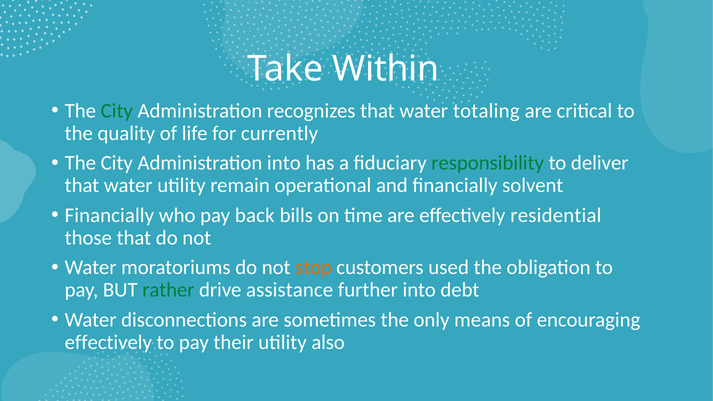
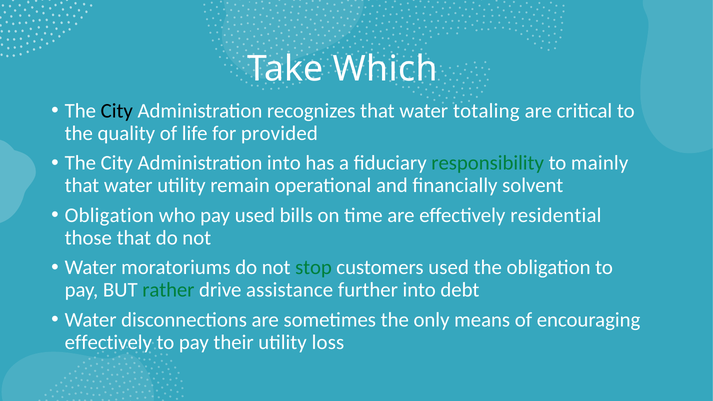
Within: Within -> Which (385, 69)
City colour: green -> black (117, 111)
currently: currently -> provided (279, 133)
deliver: deliver -> mainly (600, 163)
Financially: Financially -> Obligation (109, 215)
pay back: back -> used (255, 215)
stop colour: orange -> green (314, 268)
also: also -> loss (328, 342)
